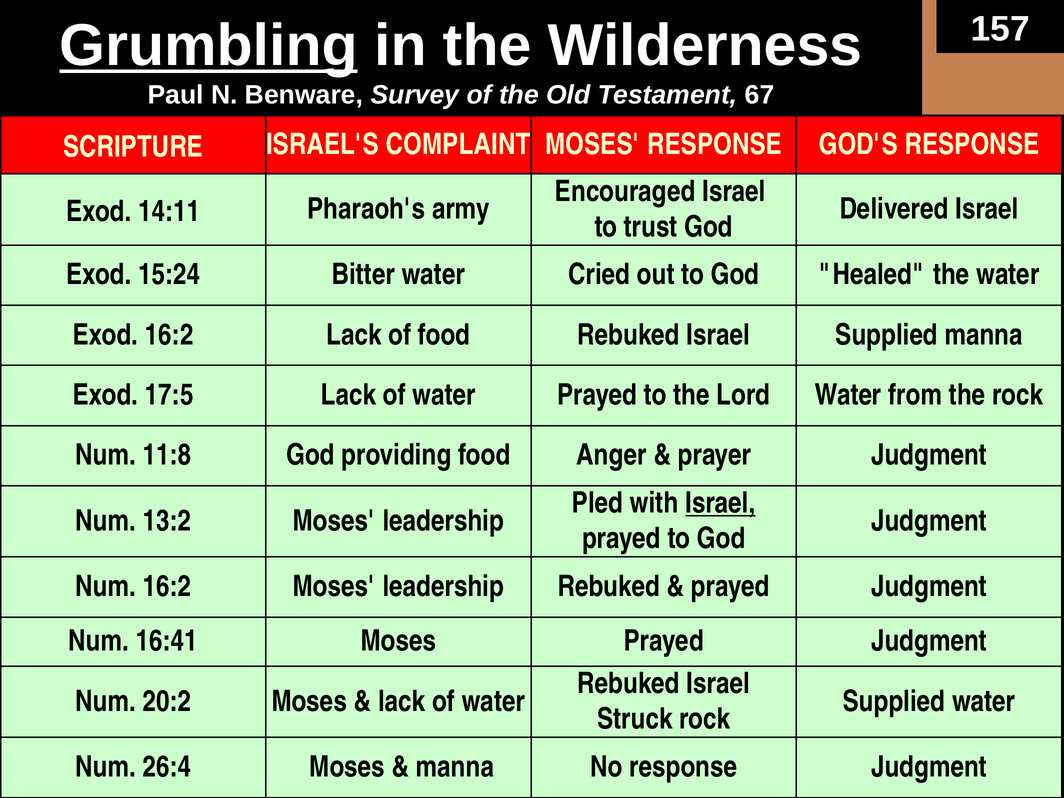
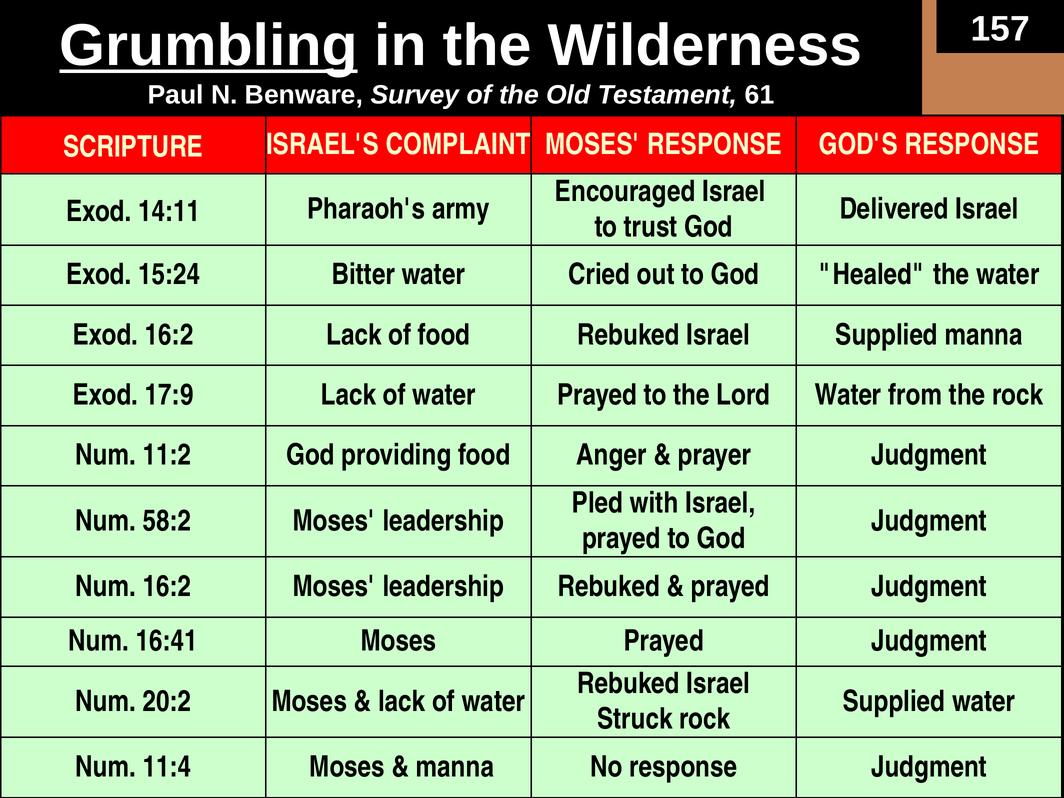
67: 67 -> 61 (760, 95)
17:5: 17:5 -> 17:9 (169, 395)
11:8: 11:8 -> 11:2 (167, 455)
Israel underline: present -> none (720, 503)
13:2: 13:2 -> 58:2 (167, 521)
26:4: 26:4 -> 11:4 (167, 767)
